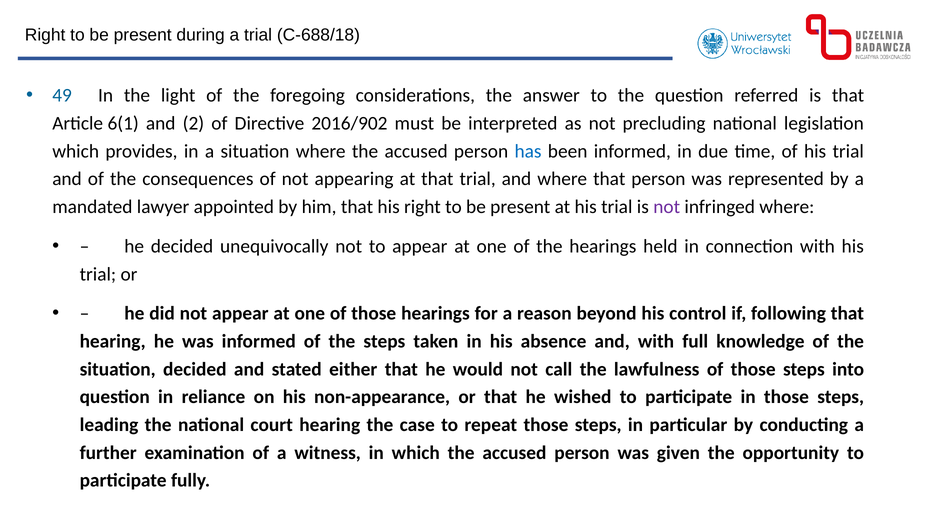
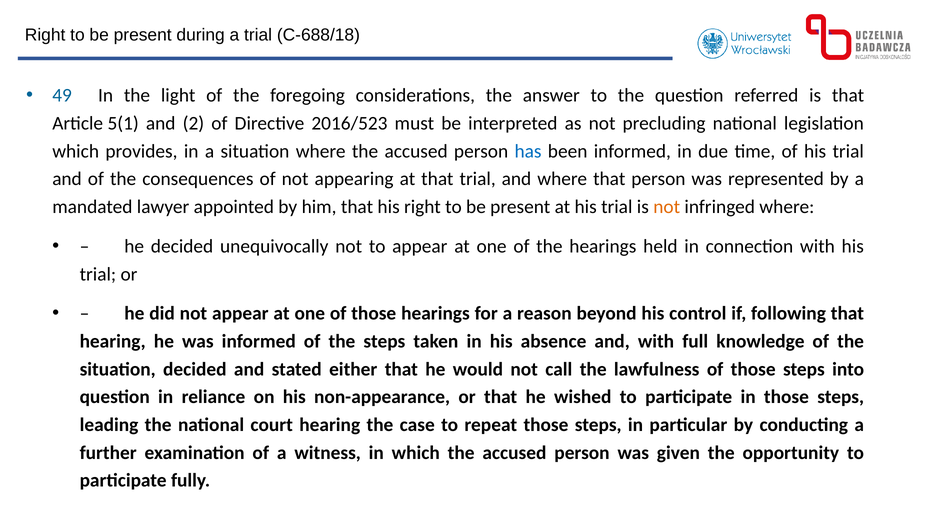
6(1: 6(1 -> 5(1 (123, 123)
2016/902: 2016/902 -> 2016/523 (349, 123)
not colour: purple -> orange (667, 207)
